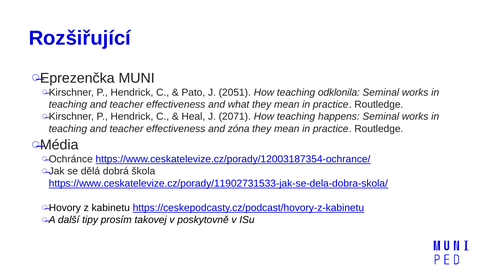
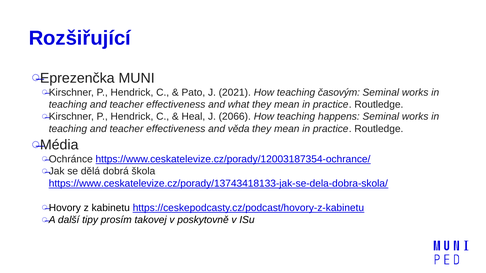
2051: 2051 -> 2021 (235, 92)
odklonila: odklonila -> časovým (339, 92)
2071: 2071 -> 2066 (235, 117)
zóna: zóna -> věda (239, 129)
https://www.ceskatelevize.cz/porady/11902731533-jak-se-dela-dobra-skola/: https://www.ceskatelevize.cz/porady/11902731533-jak-se-dela-dobra-skola/ -> https://www.ceskatelevize.cz/porady/13743418133-jak-se-dela-dobra-skola/ (218, 184)
